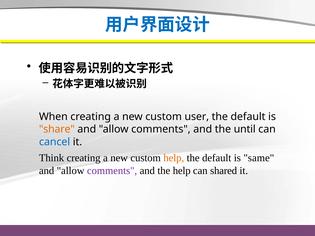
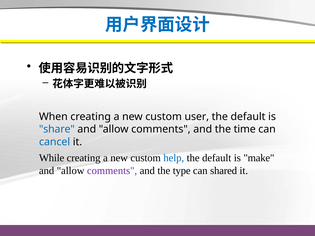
share colour: orange -> blue (57, 129)
until: until -> time (245, 129)
Think: Think -> While (52, 158)
help colour: orange -> blue (174, 158)
same: same -> make (259, 158)
the help: help -> type (182, 171)
